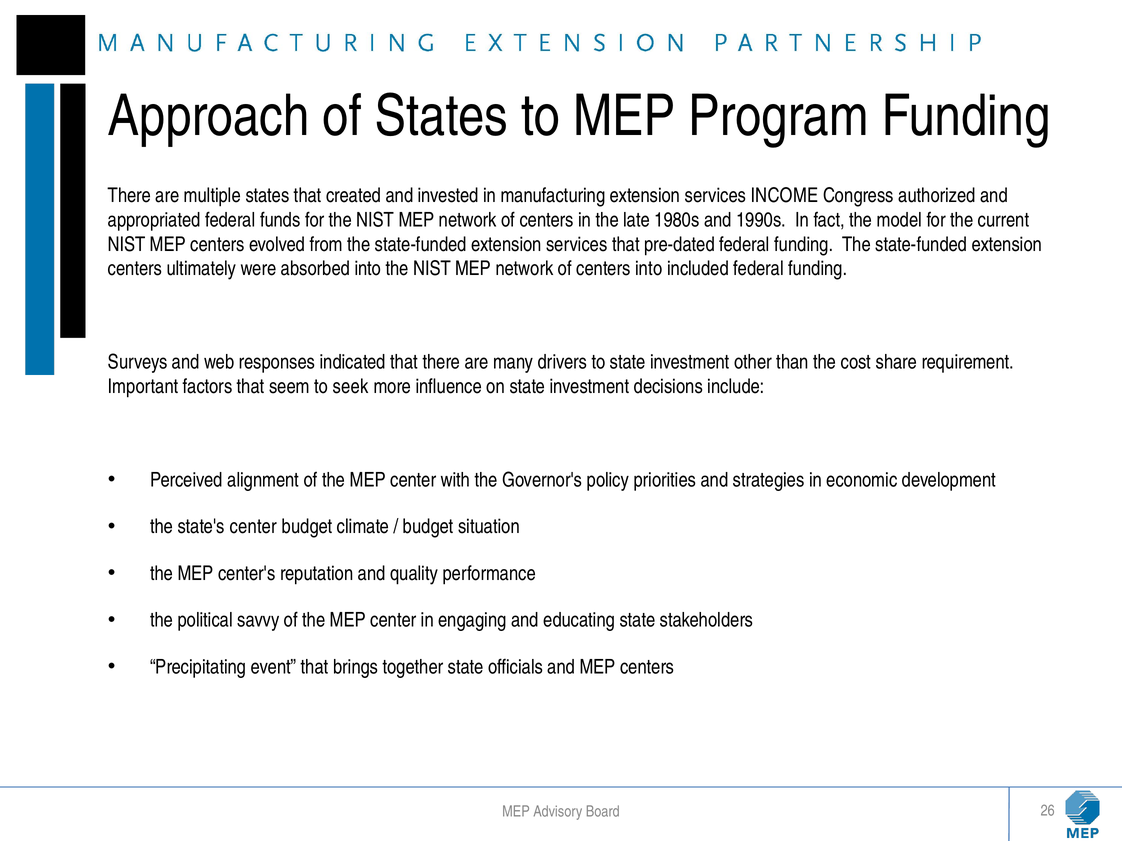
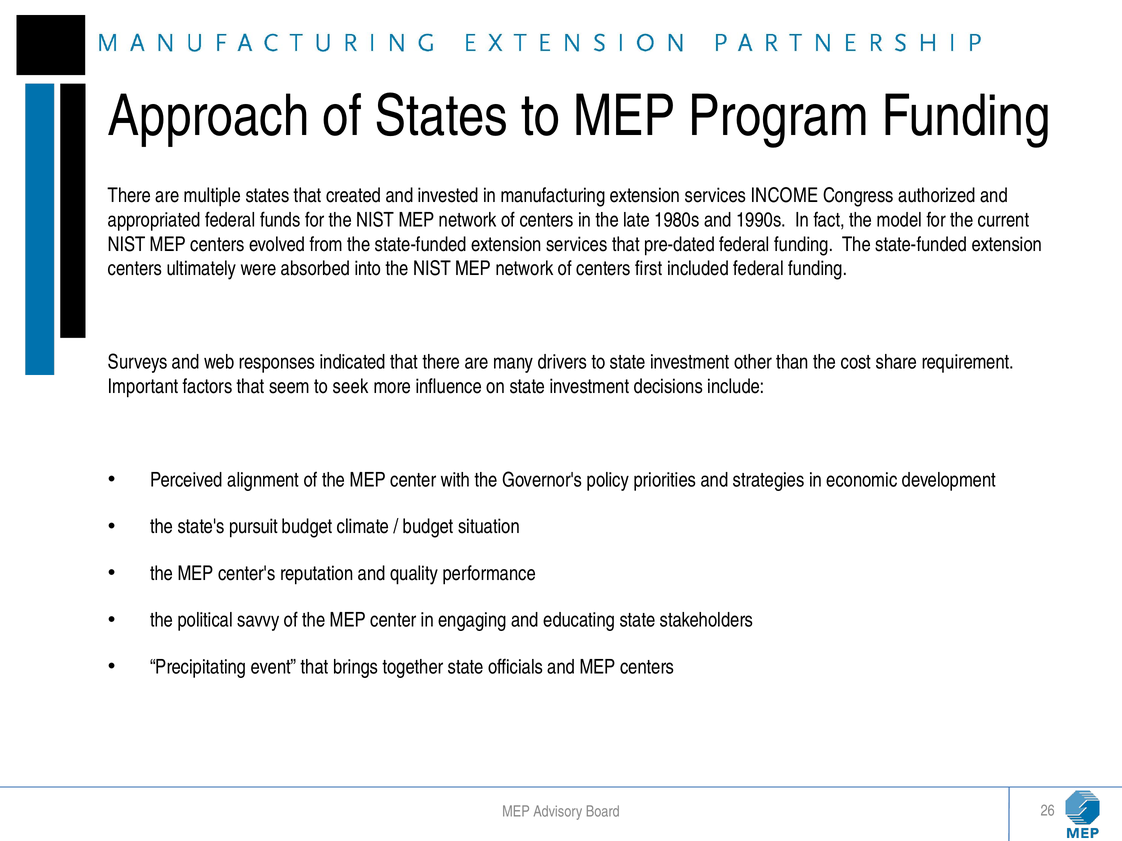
centers into: into -> first (649, 269)
state's center: center -> pursuit (253, 527)
